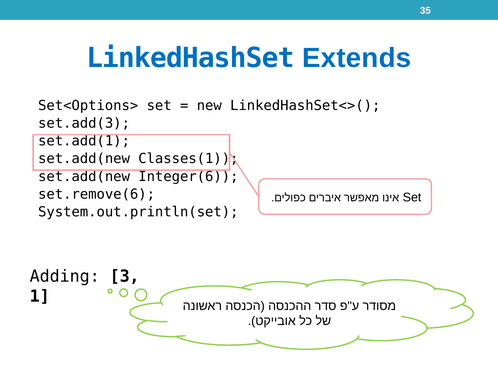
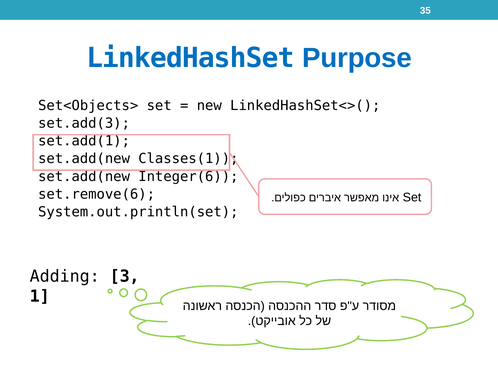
Extends: Extends -> Purpose (357, 58)
Set<Options>: Set<Options> -> Set<Objects> (88, 105)
